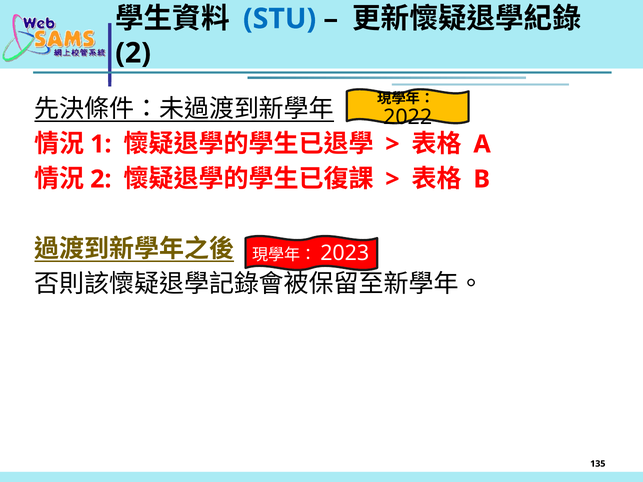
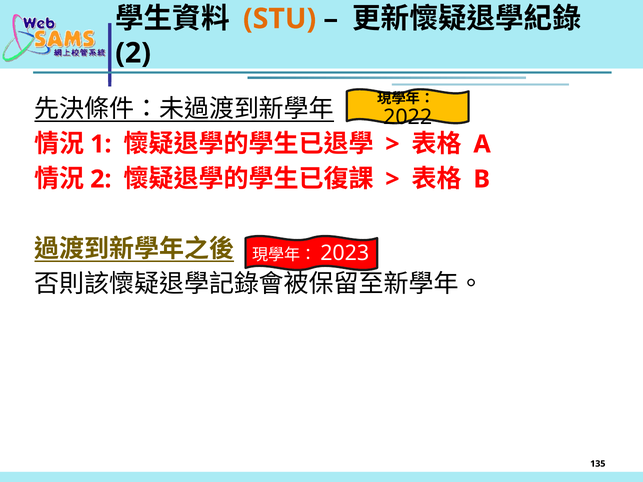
STU colour: blue -> orange (280, 19)
